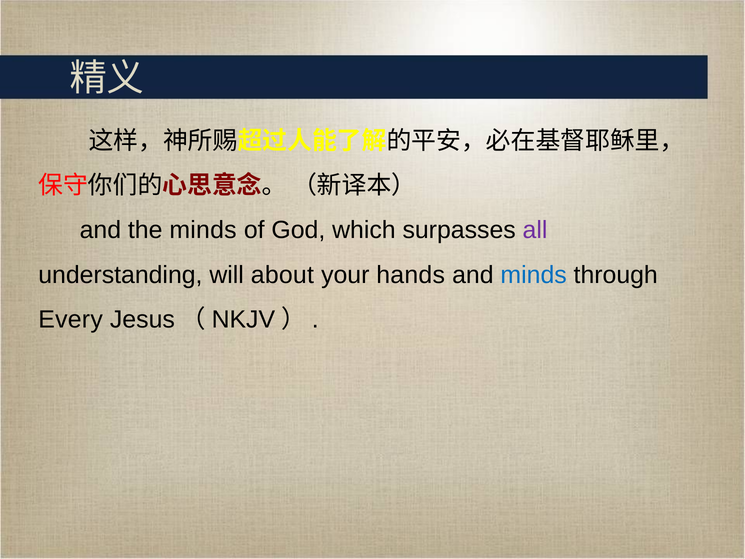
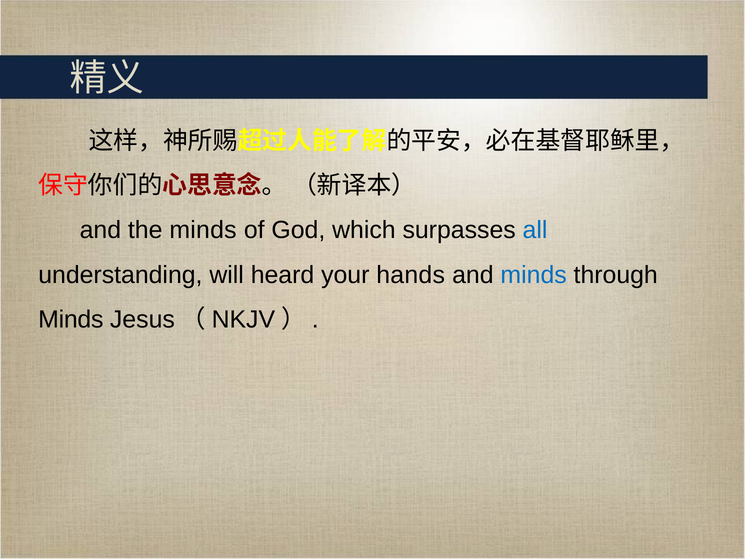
all colour: purple -> blue (535, 230)
about: about -> heard (283, 275)
Every: Every -> Minds (71, 320)
